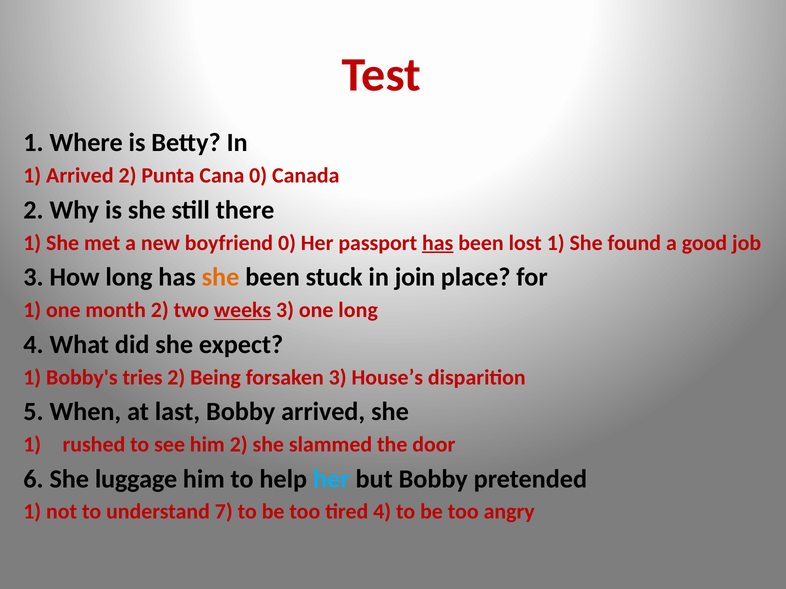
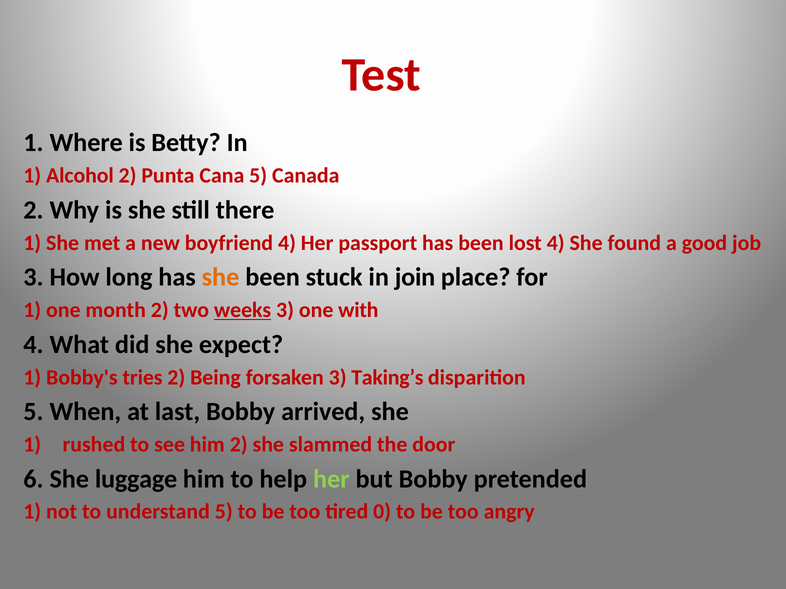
1 Arrived: Arrived -> Alcohol (80, 176)
Cana 0: 0 -> 5 (258, 176)
boyfriend 0: 0 -> 4 (287, 243)
has underline: present -> none (438, 243)
lost 1: 1 -> 4 (556, 243)
one long: long -> with (358, 310)
House’s: House’s -> Taking’s (387, 378)
her colour: light blue -> light green (331, 479)
understand 7: 7 -> 5 (224, 512)
tired 4: 4 -> 0 (382, 512)
